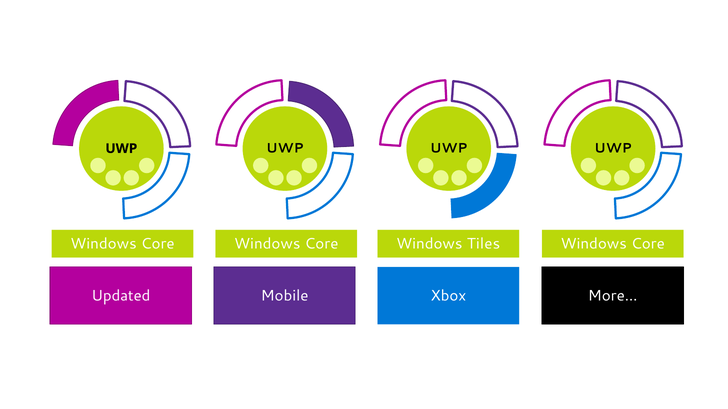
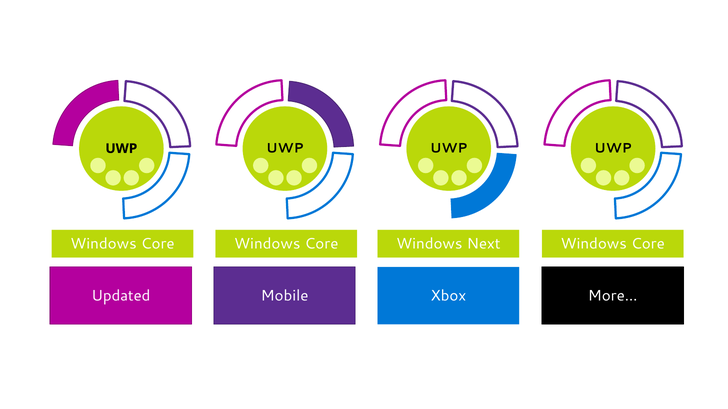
Tiles: Tiles -> Next (484, 244)
